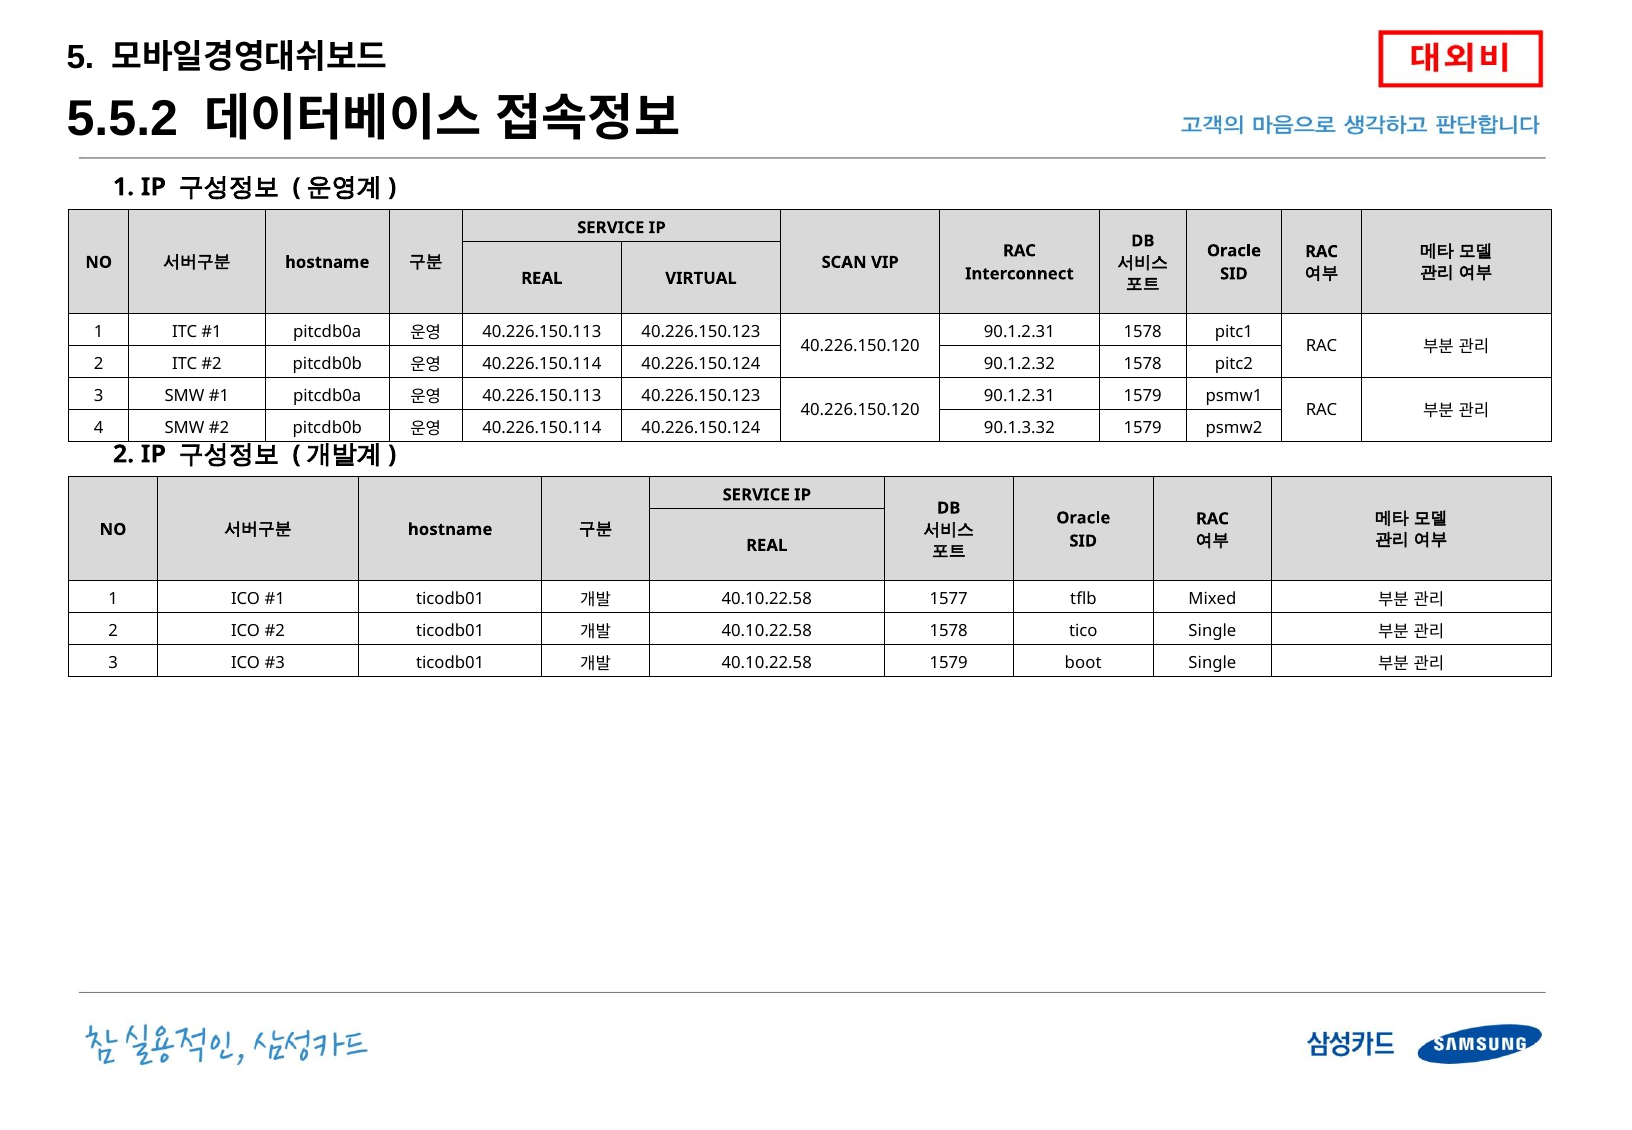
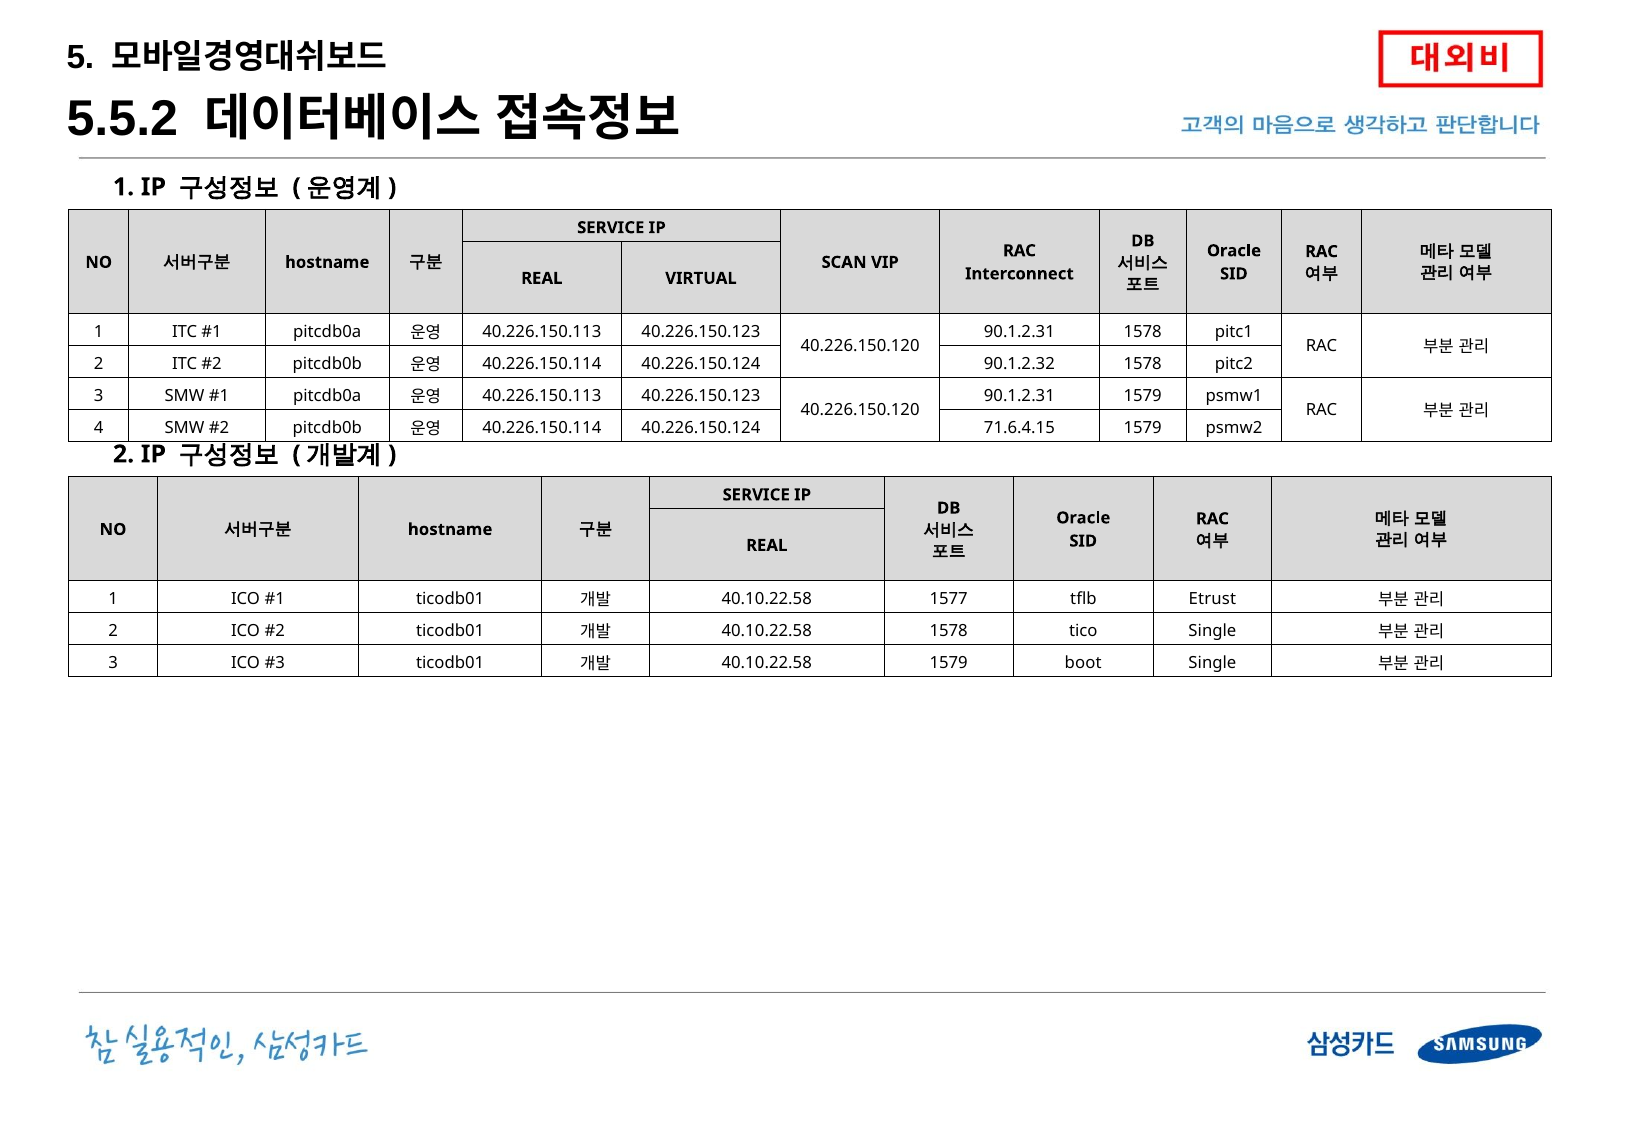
90.1.3.32: 90.1.3.32 -> 71.6.4.15 (1019, 428)
Mixed: Mixed -> Etrust (1212, 599)
